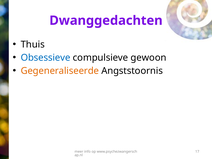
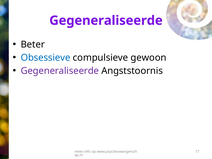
Dwanggedachten: Dwanggedachten -> Gegeneraliseerde (106, 21)
Thuis: Thuis -> Beter (33, 44)
Gegeneraliseerde colour: orange -> purple (60, 71)
